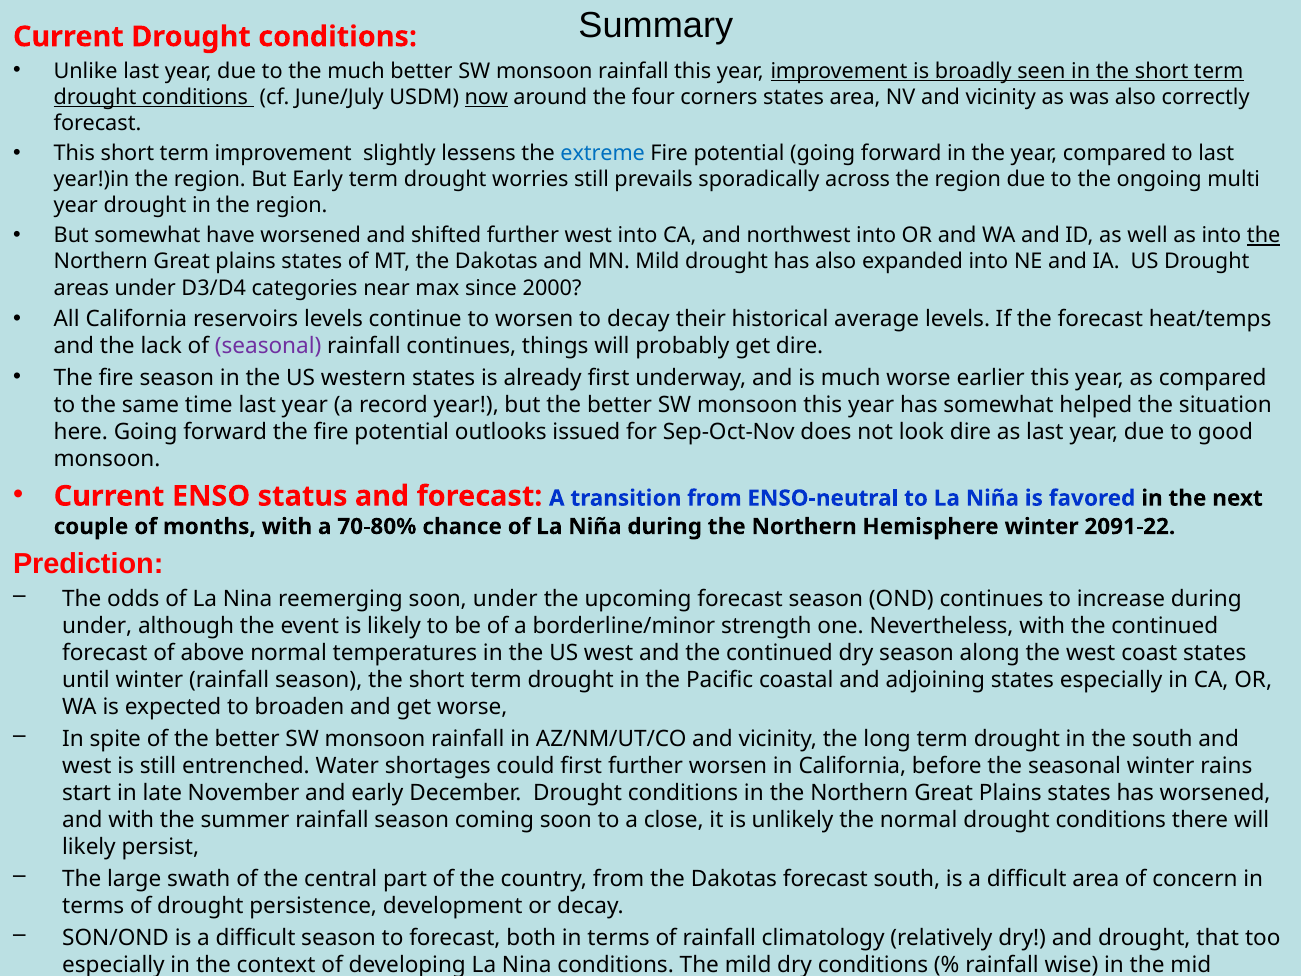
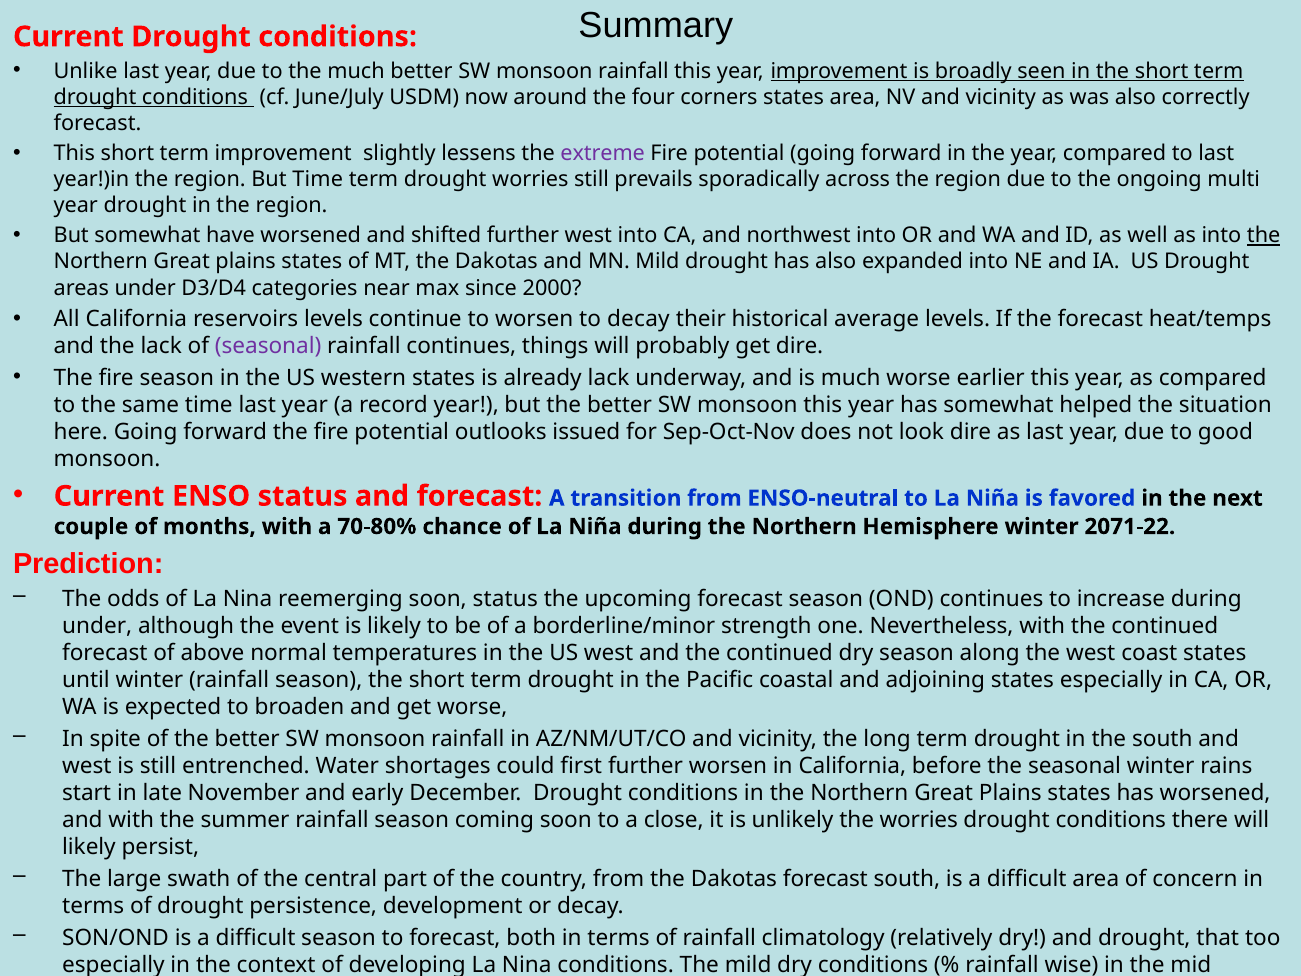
now underline: present -> none (486, 97)
extreme colour: blue -> purple (603, 153)
But Early: Early -> Time (318, 179)
already first: first -> lack (608, 378)
2091-22: 2091-22 -> 2071-22 (1130, 526)
soon under: under -> status (505, 599)
the normal: normal -> worries (919, 820)
